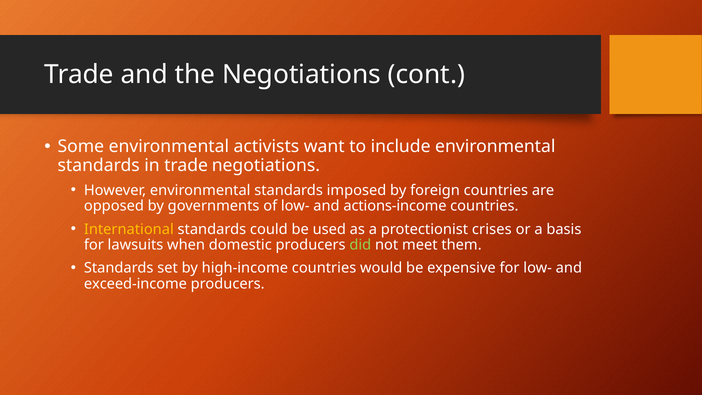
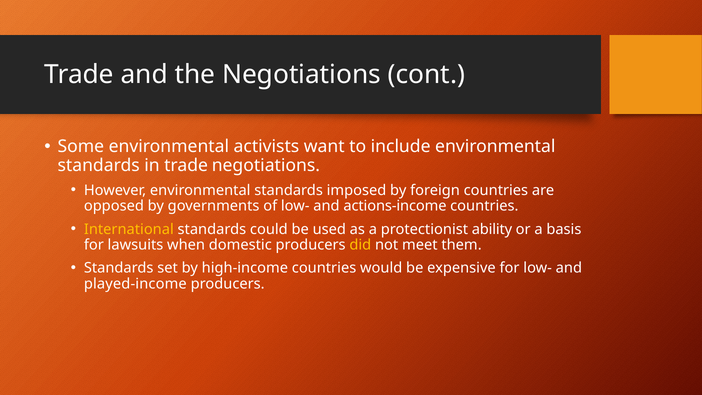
crises: crises -> ability (492, 229)
did colour: light green -> yellow (360, 245)
exceed-income: exceed-income -> played-income (135, 284)
